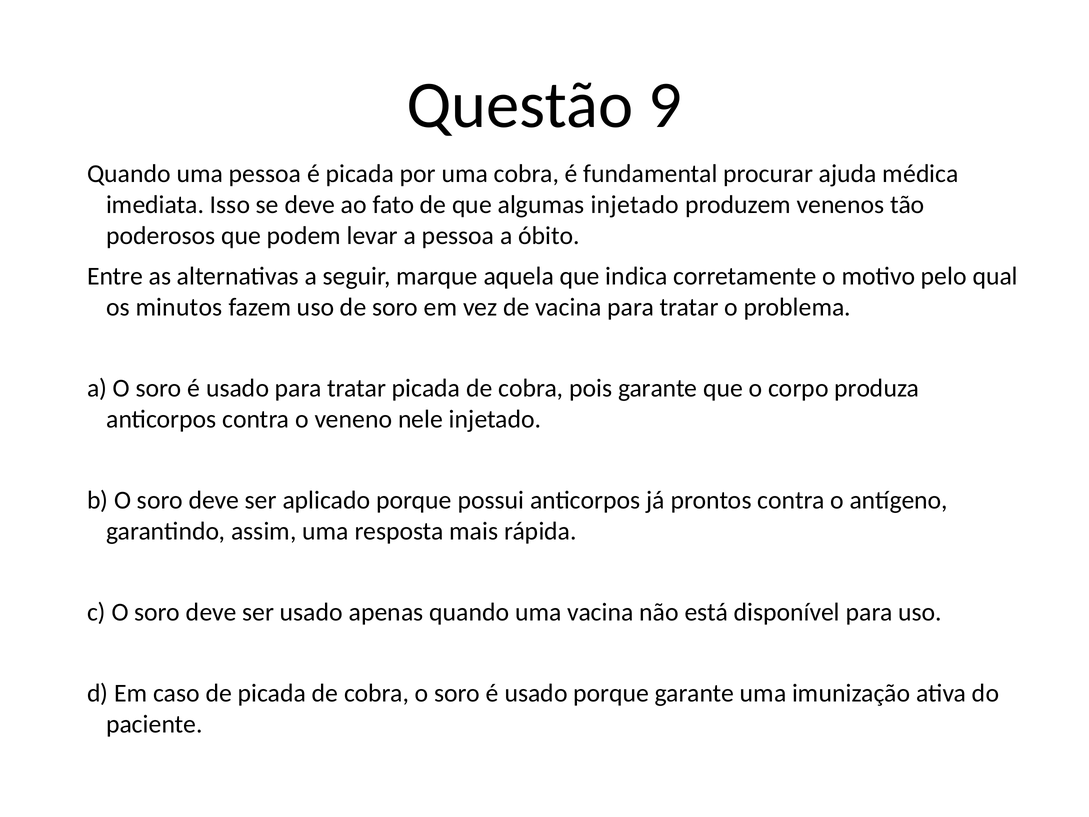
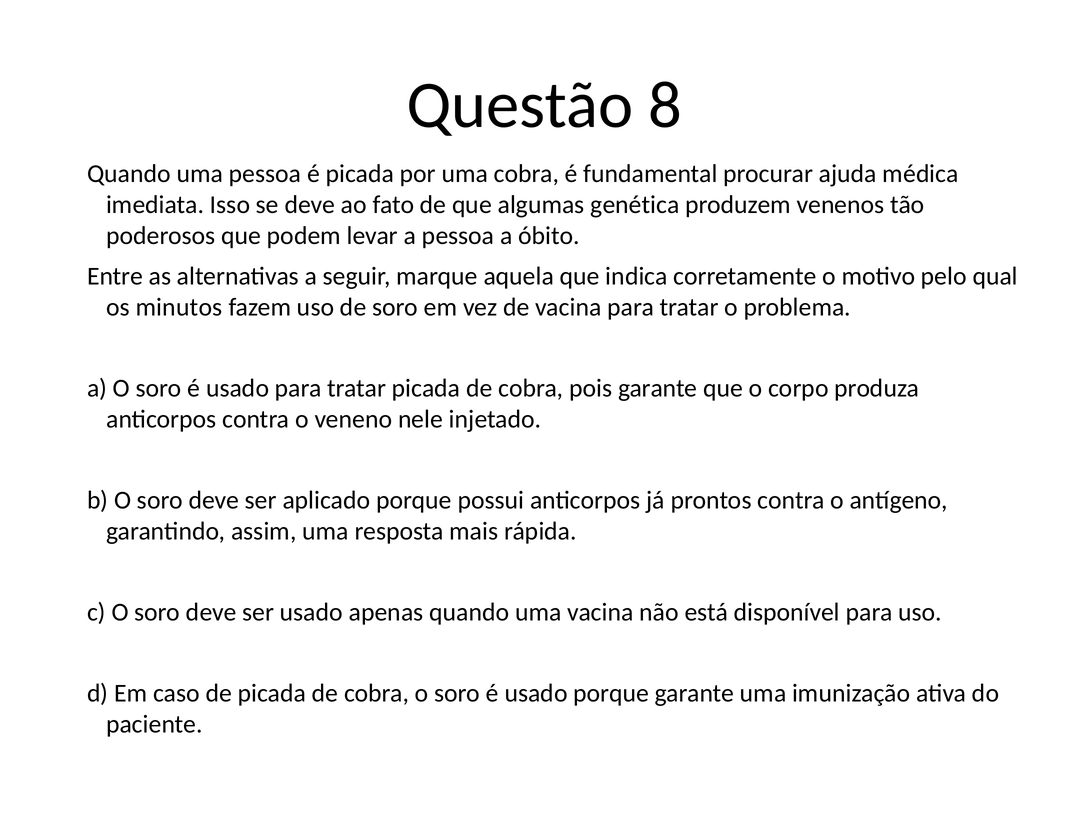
9: 9 -> 8 (665, 105)
algumas injetado: injetado -> genética (635, 205)
